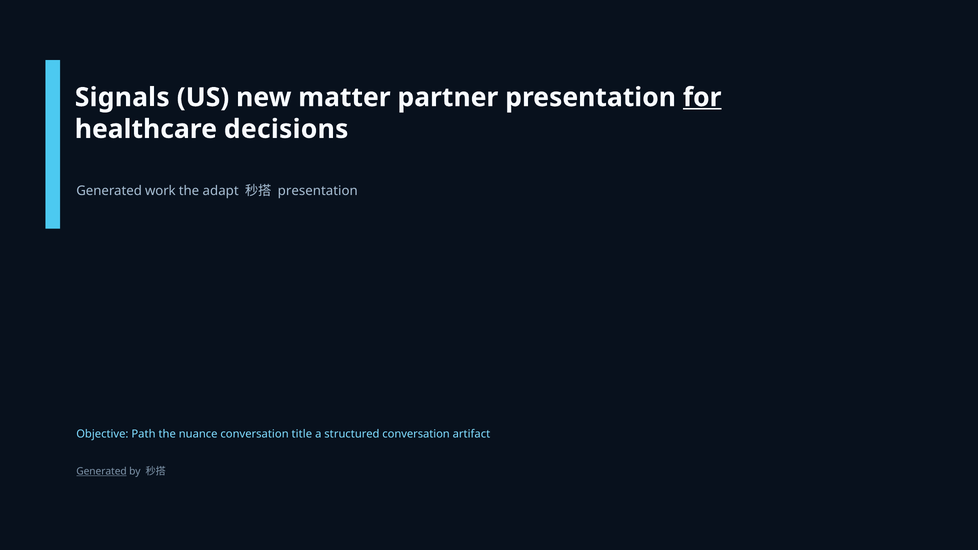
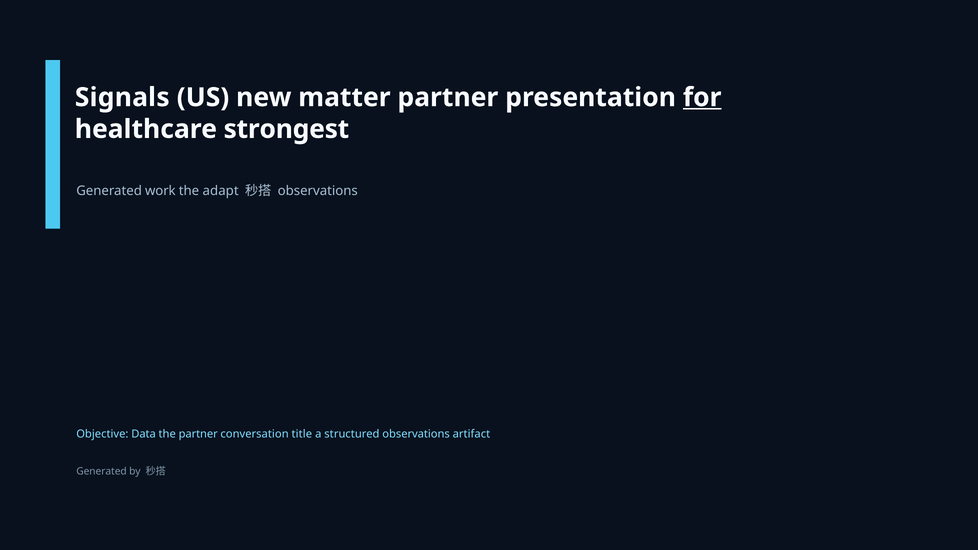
decisions: decisions -> strongest (286, 129)
presentation: presentation -> observations (318, 191)
Path: Path -> Data (144, 434)
the nuance: nuance -> partner (198, 434)
structured conversation: conversation -> observations (416, 434)
Generated underline: present -> none (101, 472)
